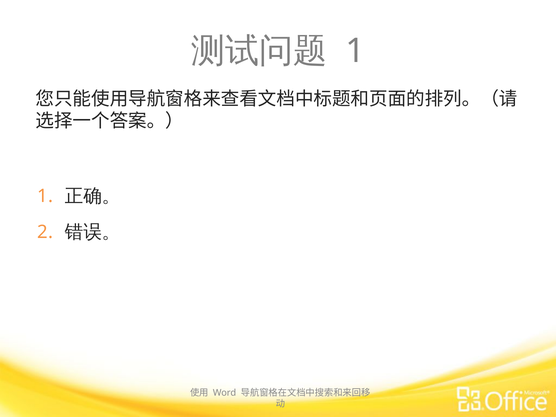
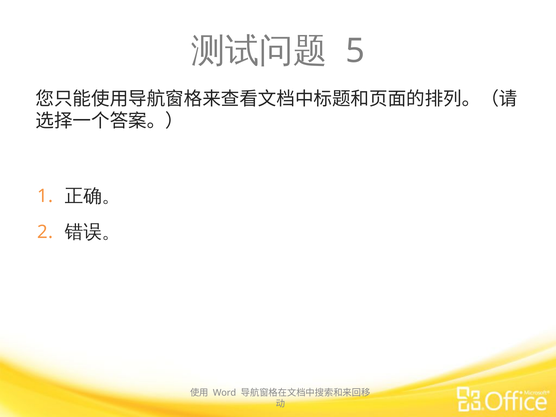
1: 1 -> 5 (355, 51)
